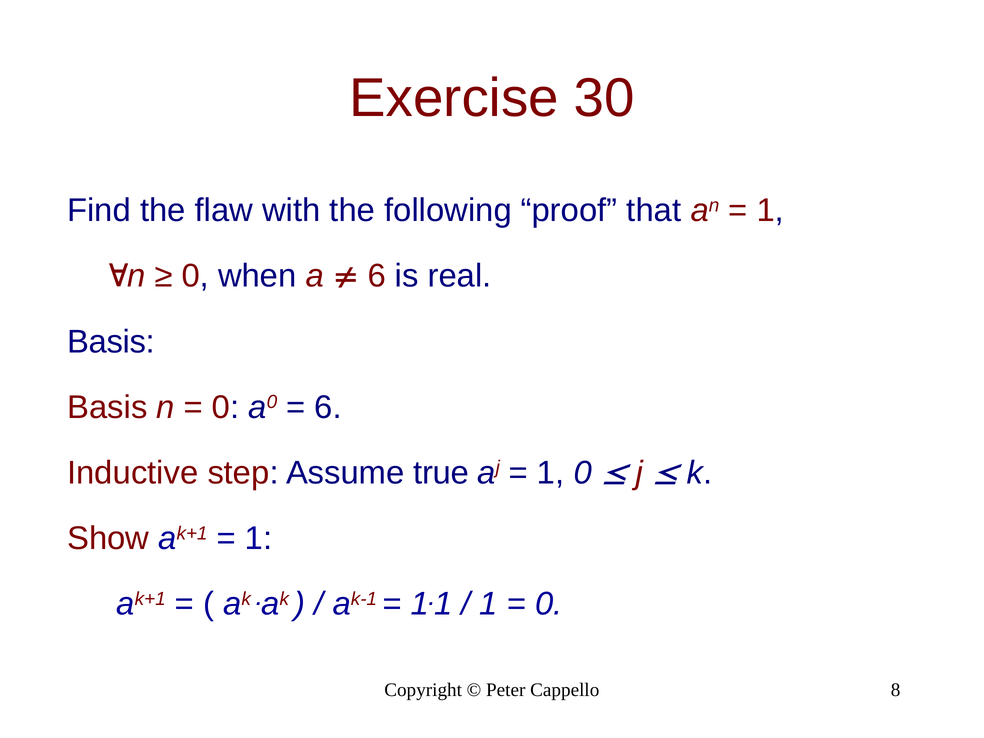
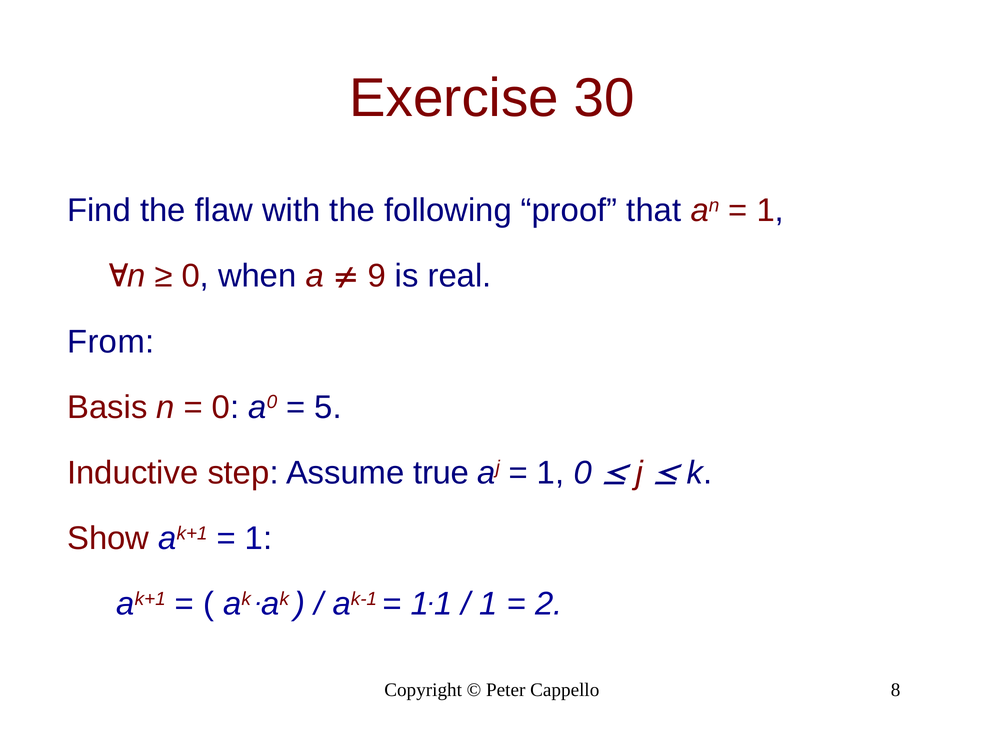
6: 6 -> 9 (377, 276)
Basis: Basis -> From (111, 342)
6: 6 -> 5 (328, 407)
0: 0 -> 2 (549, 604)
